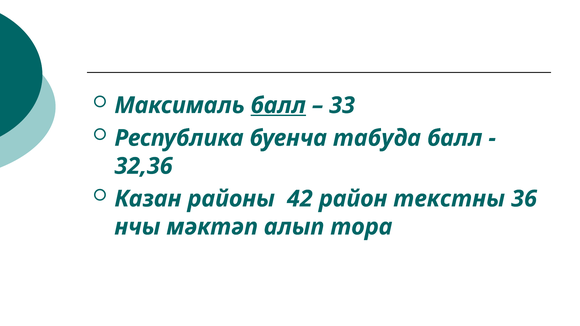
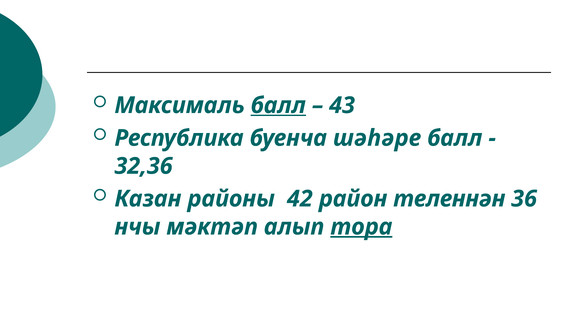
33: 33 -> 43 (342, 105)
табуда: табуда -> шәһәре (377, 138)
текстны: текстны -> теленнән (449, 199)
тора underline: none -> present (361, 227)
